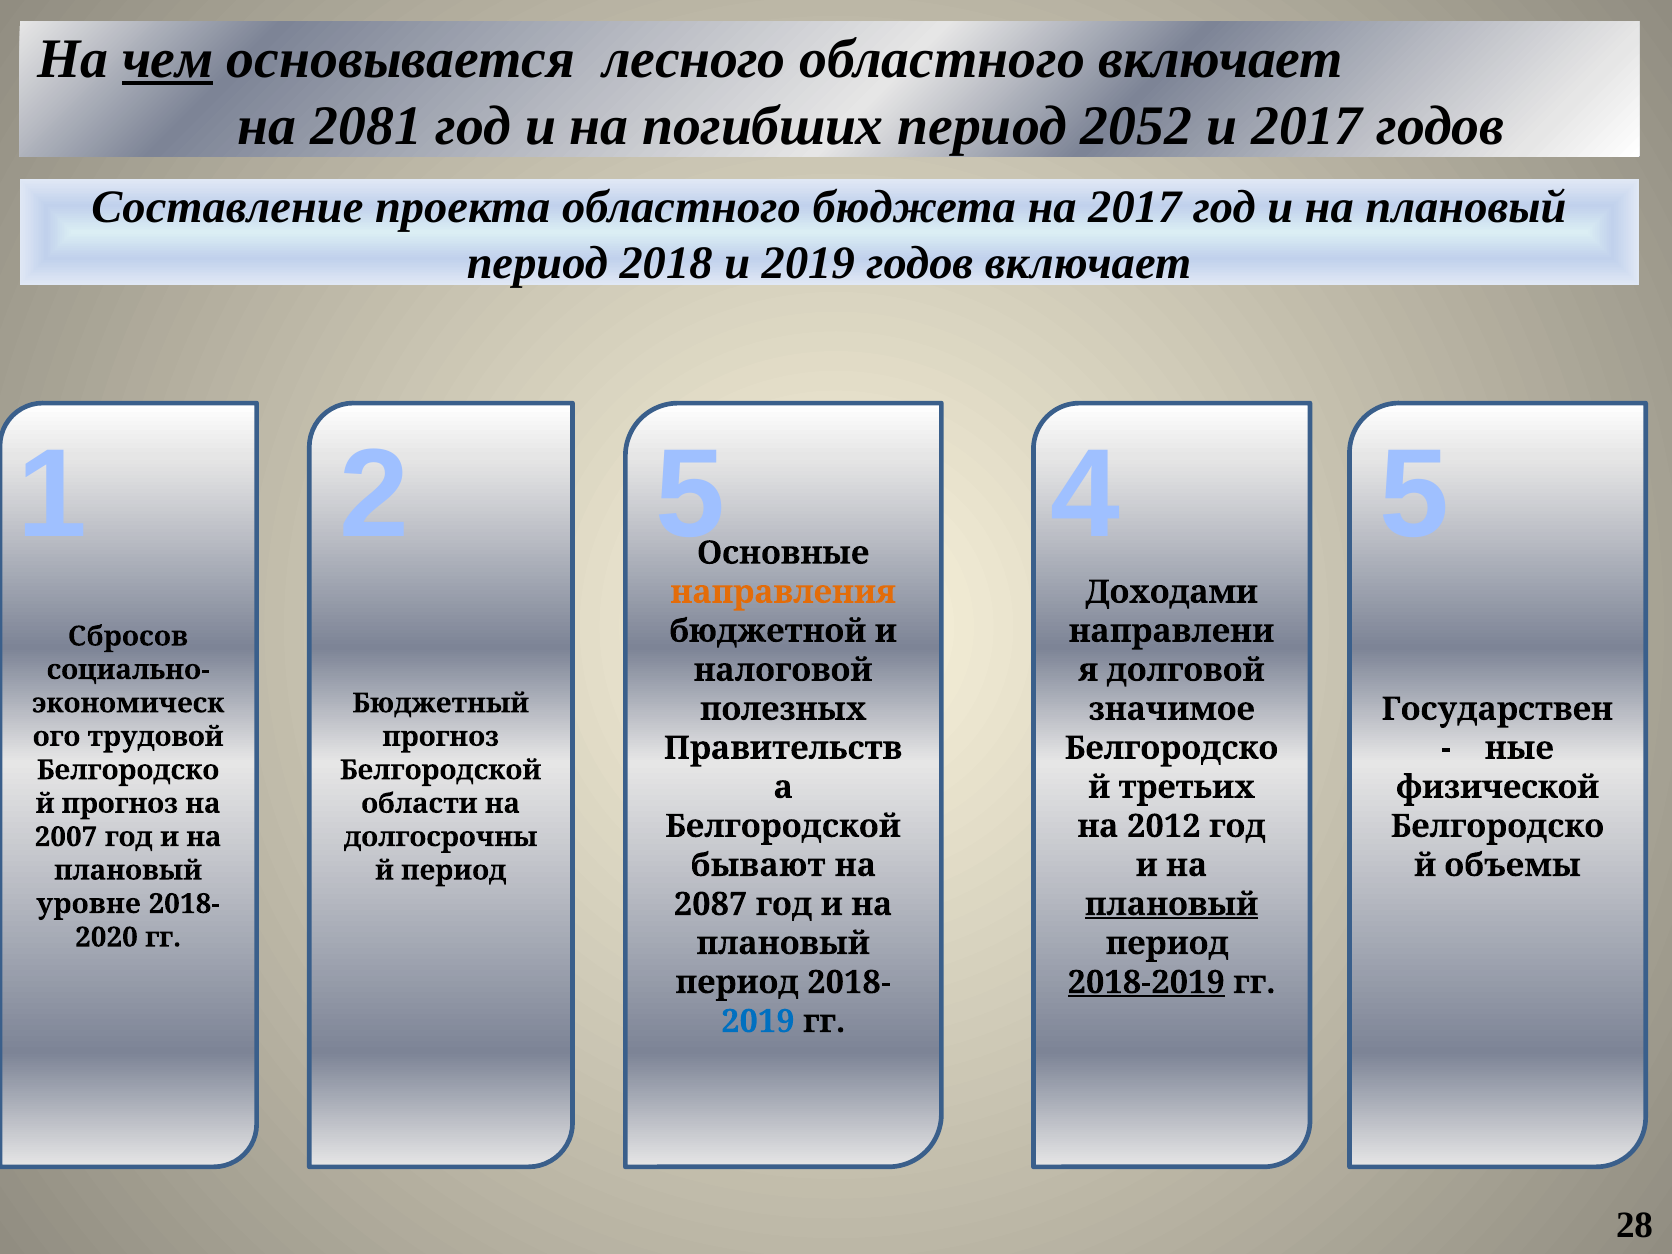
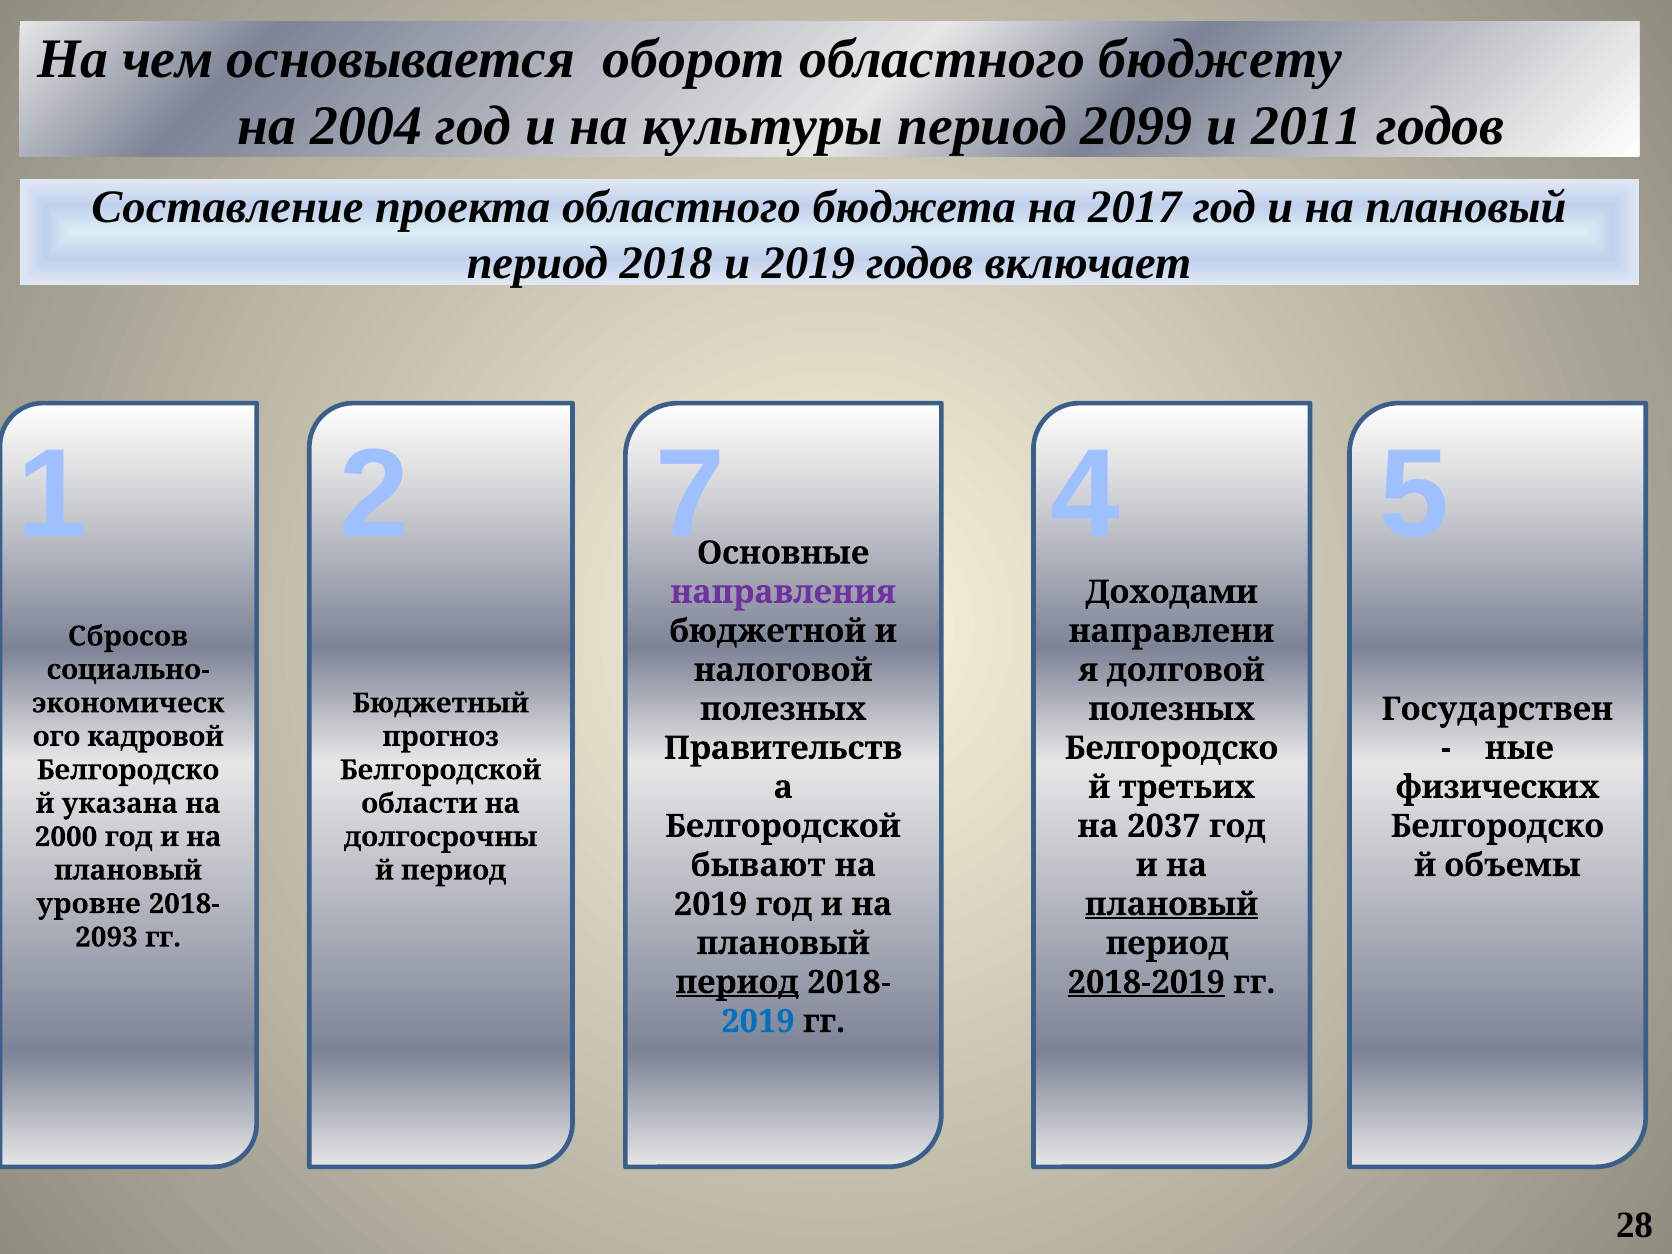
чем underline: present -> none (168, 59)
лесного: лесного -> оборот (694, 59)
областного включает: включает -> бюджету (1221, 59)
2081: 2081 -> 2004 (366, 126)
погибших: погибших -> культуры (763, 126)
2052: 2052 -> 2099 (1136, 126)
и 2017: 2017 -> 2011 (1307, 126)
1 5: 5 -> 7 (691, 495)
направления colour: orange -> purple (783, 592)
значимое: значимое -> полезных (1172, 709)
трудовой: трудовой -> кадровой (156, 737)
физической: физической -> физических (1498, 787)
прогноз: прогноз -> указана (120, 804)
2012: 2012 -> 2037 (1164, 826)
2007: 2007 -> 2000 (66, 837)
2087: 2087 -> 2019 (711, 904)
2020: 2020 -> 2093 (106, 937)
период underline: none -> present (737, 982)
